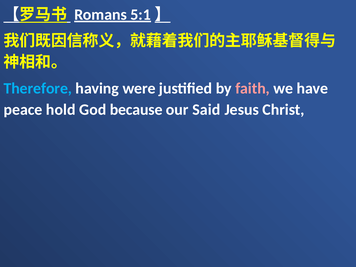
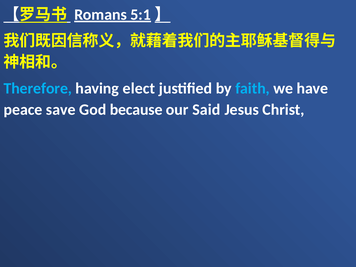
were: were -> elect (139, 88)
faith colour: pink -> light blue (253, 88)
hold: hold -> save (61, 110)
